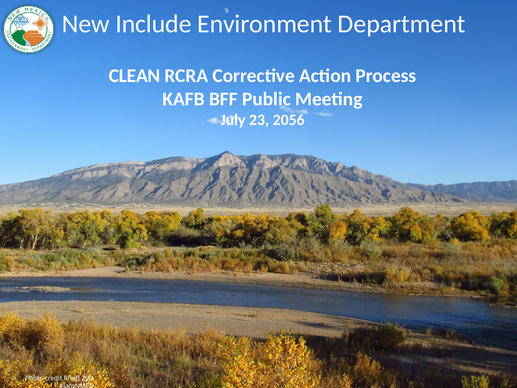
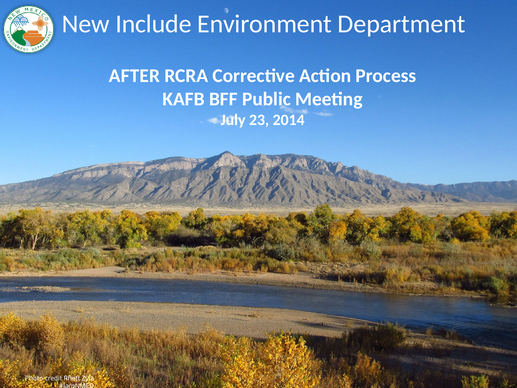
CLEAN: CLEAN -> AFTER (134, 76)
2056: 2056 -> 2014 (289, 120)
